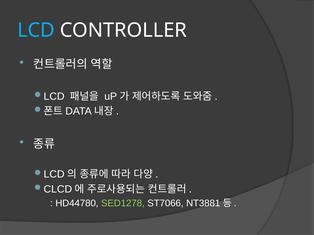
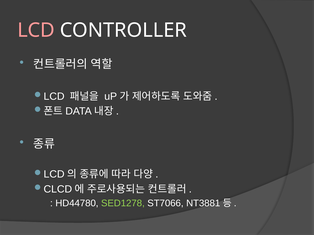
LCD colour: light blue -> pink (36, 30)
